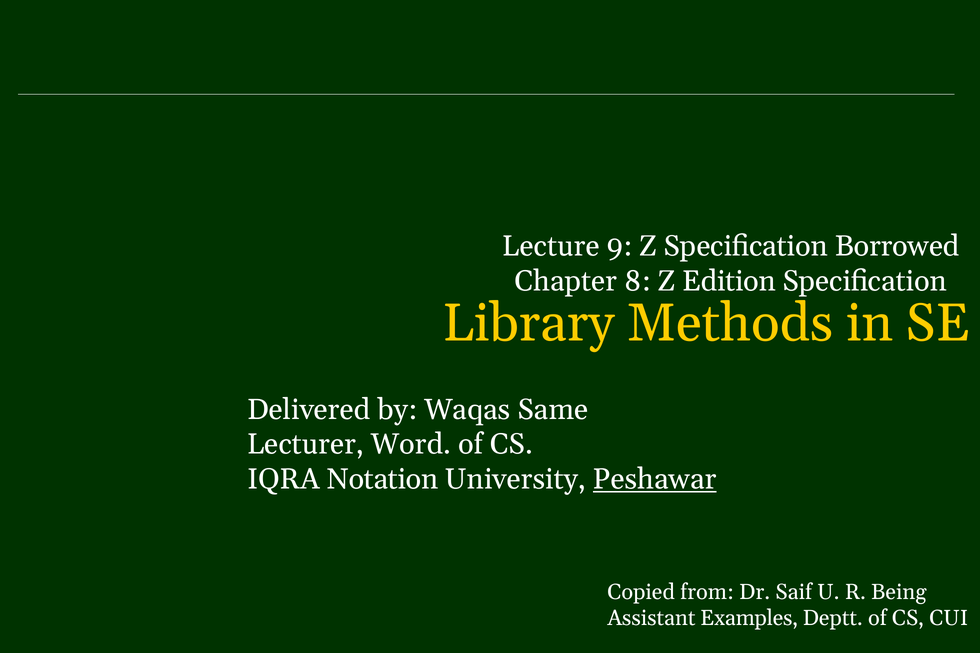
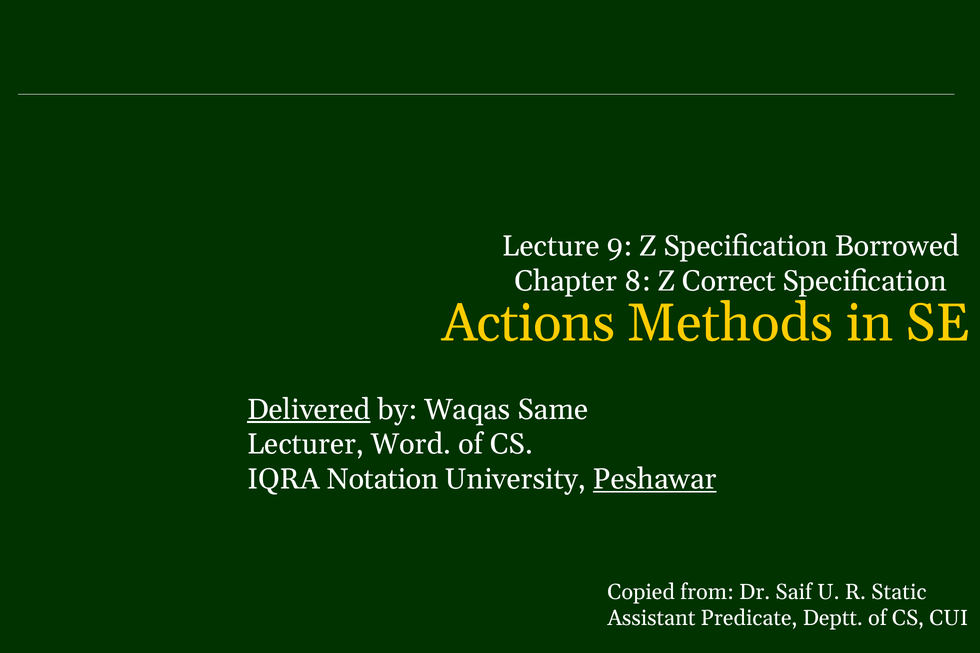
Edition: Edition -> Correct (729, 281)
Library: Library -> Actions (529, 323)
Delivered underline: none -> present (309, 410)
Being: Being -> Static (899, 592)
Examples: Examples -> Predicate (749, 618)
